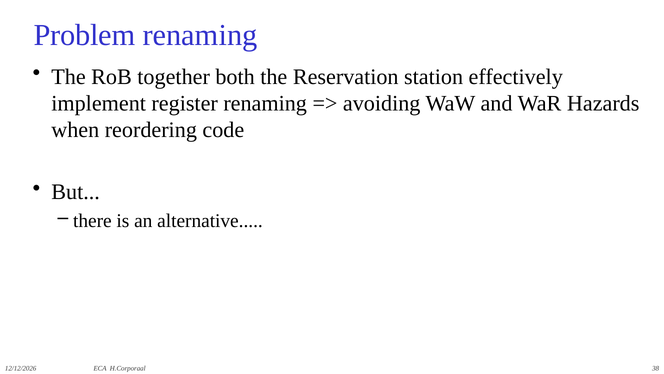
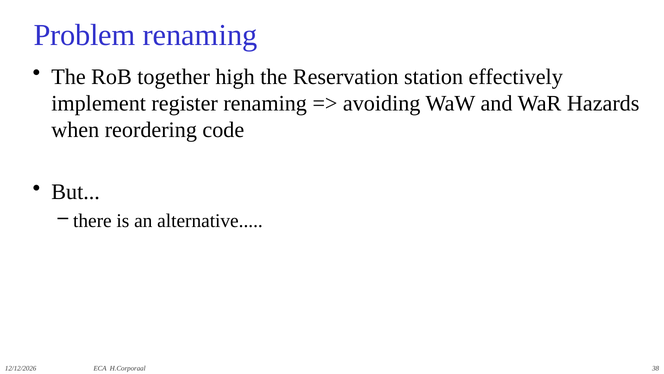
both: both -> high (235, 77)
